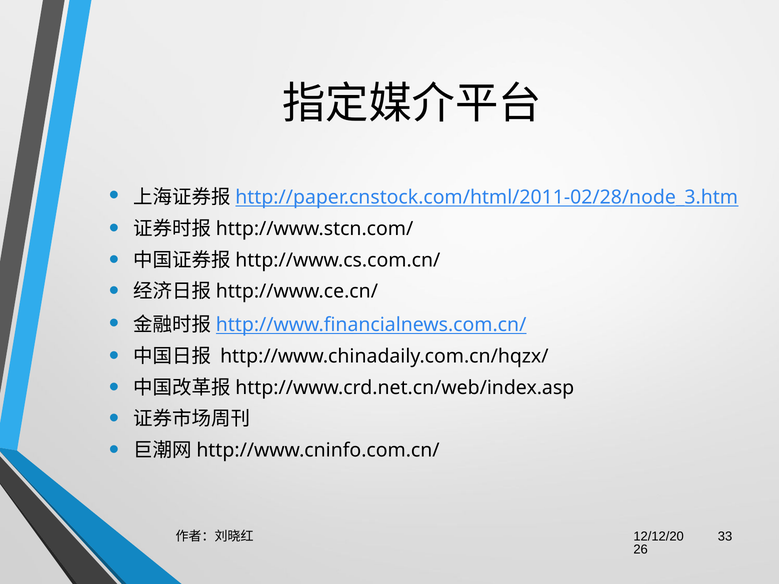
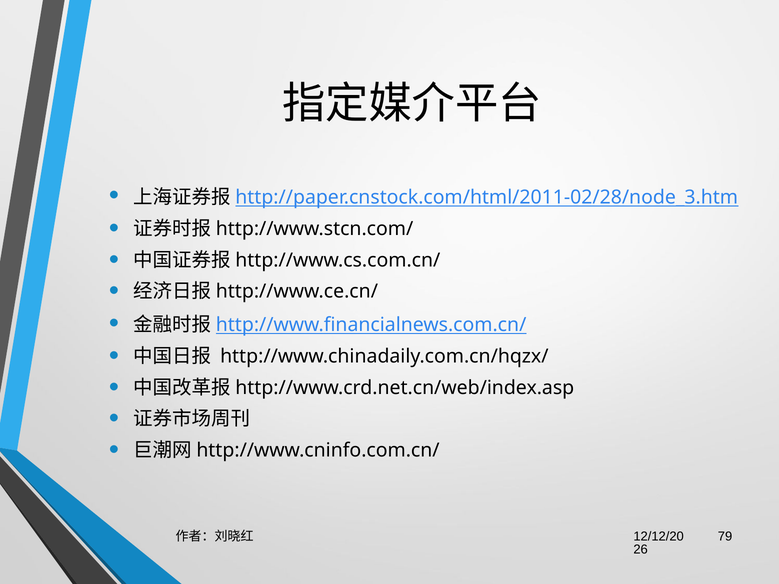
33: 33 -> 79 (725, 537)
